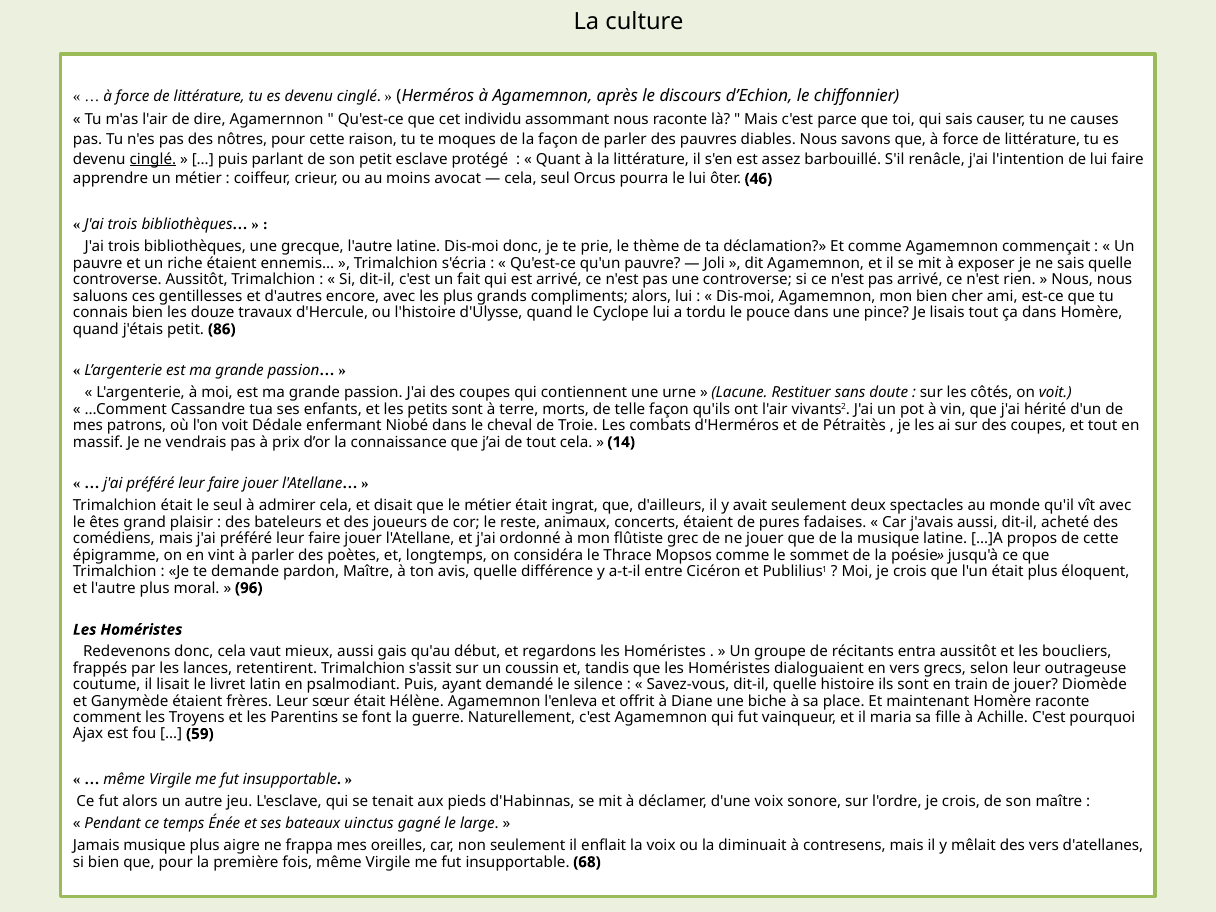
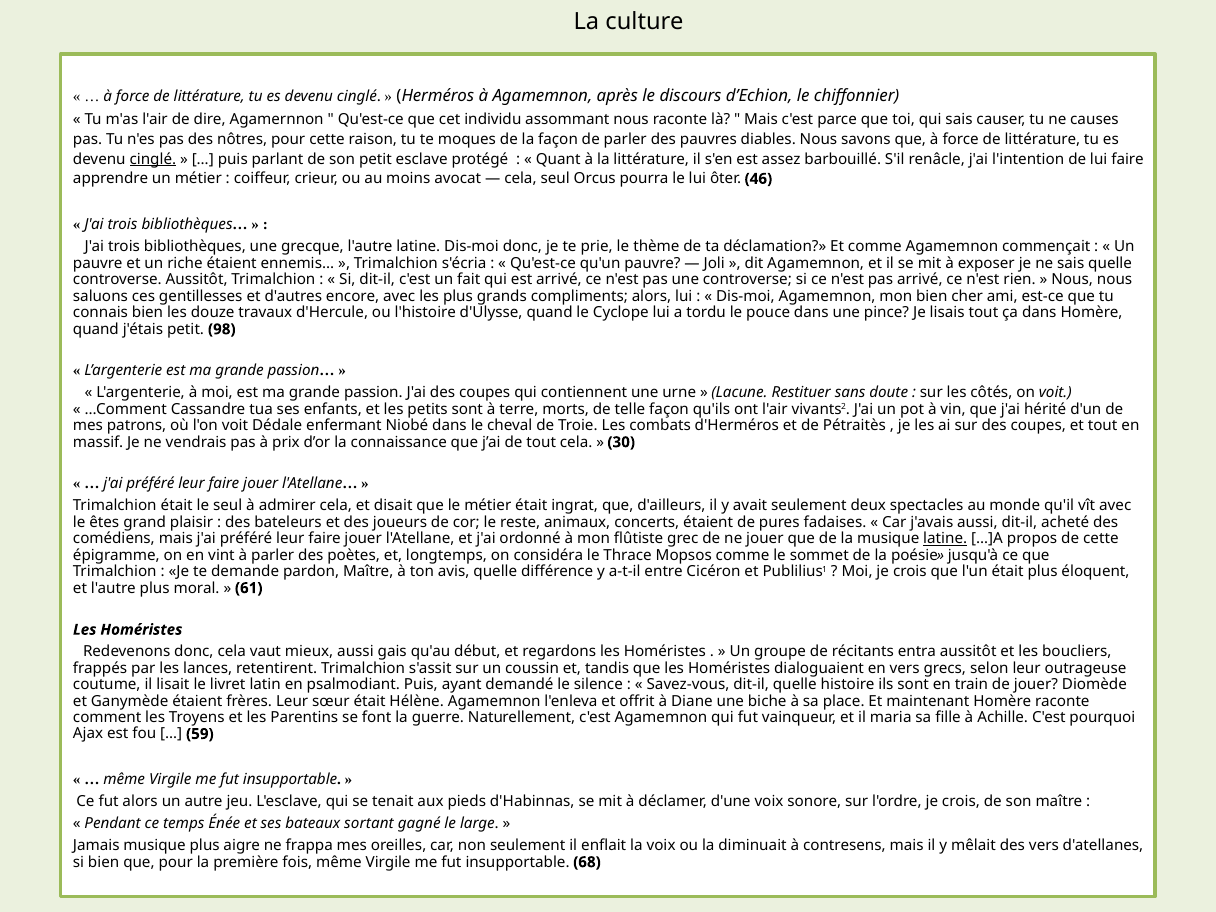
86: 86 -> 98 (222, 329)
14: 14 -> 30 (621, 442)
latine underline: none -> present (945, 539)
96: 96 -> 61 (249, 588)
uinctus: uinctus -> sortant (369, 824)
